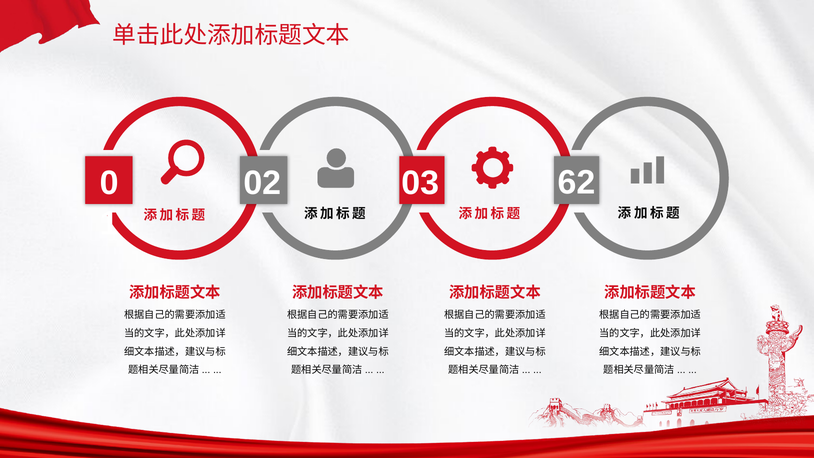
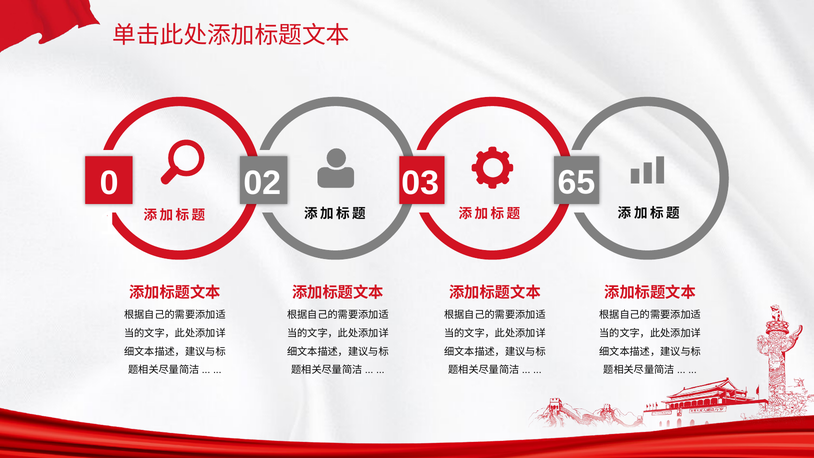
62: 62 -> 65 (576, 182)
